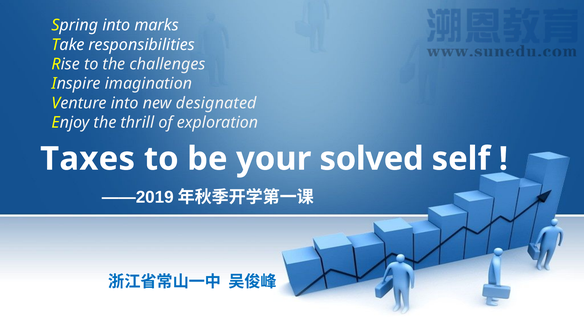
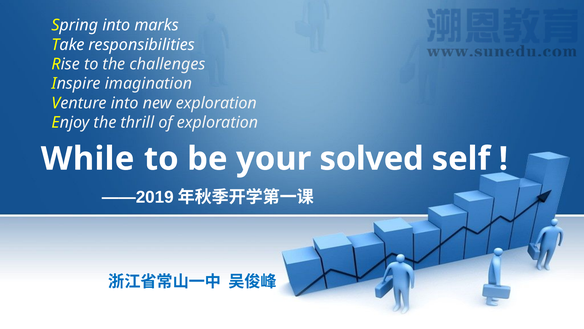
new designated: designated -> exploration (216, 103)
Taxes: Taxes -> While (88, 159)
